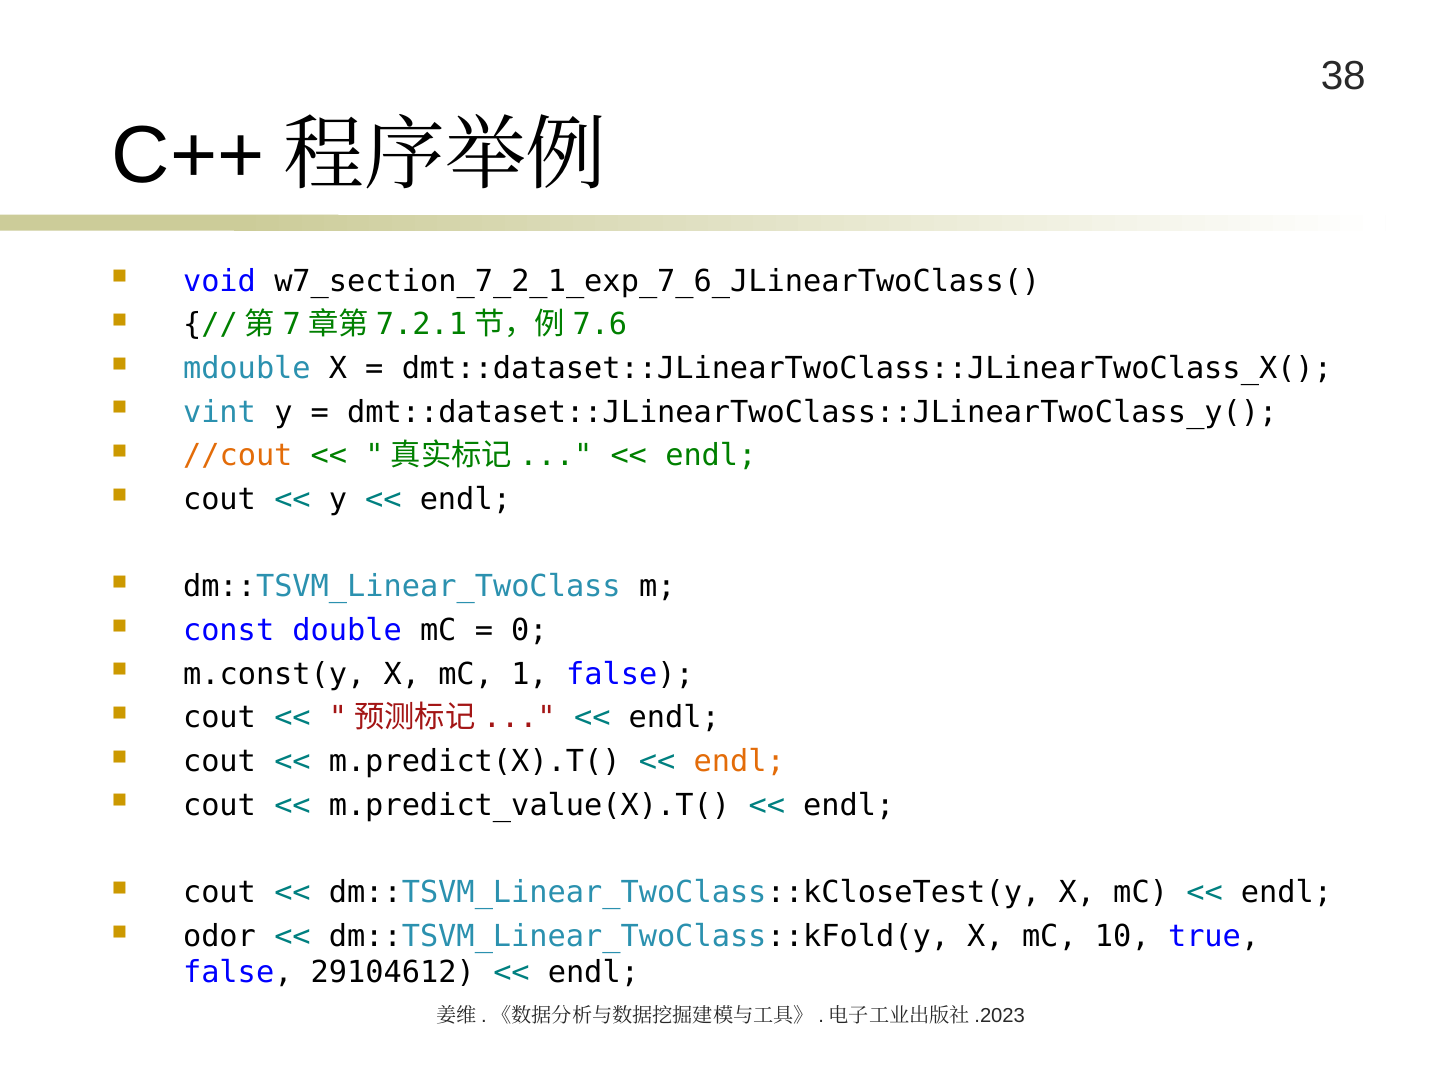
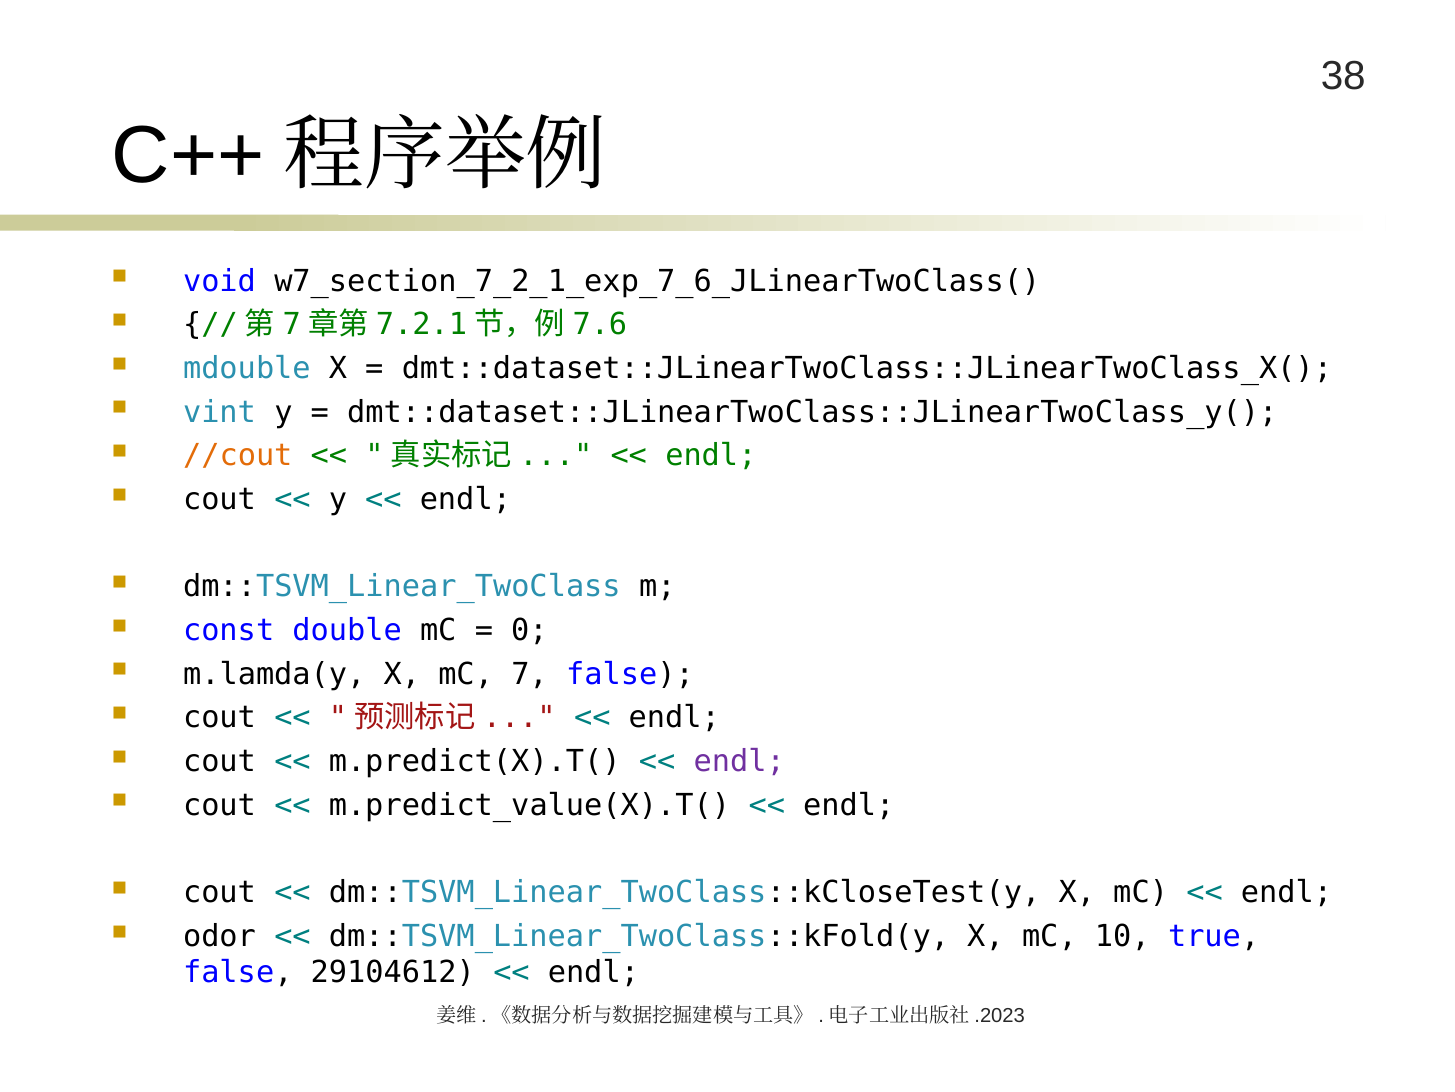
m.const(y: m.const(y -> m.lamda(y (274, 674)
1: 1 -> 7 (529, 674)
endl colour: orange -> purple (739, 761)
